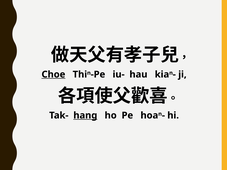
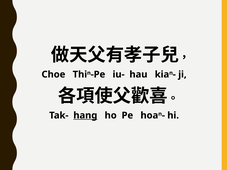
Choe underline: present -> none (53, 75)
